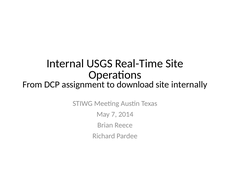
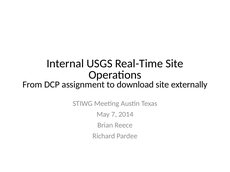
internally: internally -> externally (189, 85)
